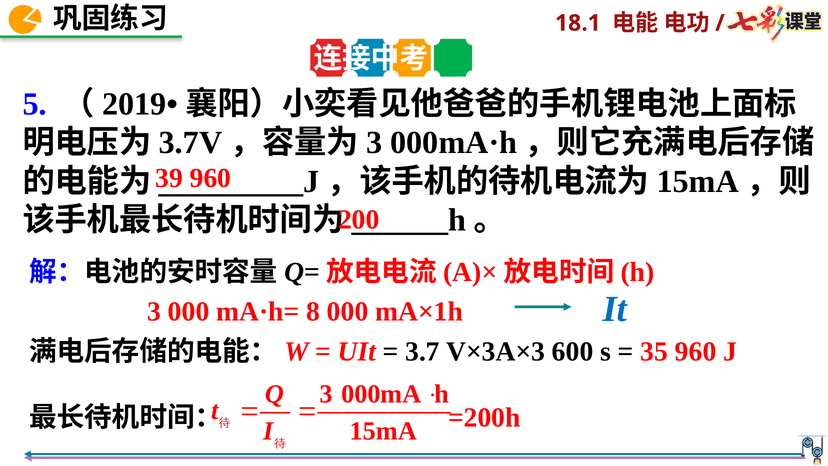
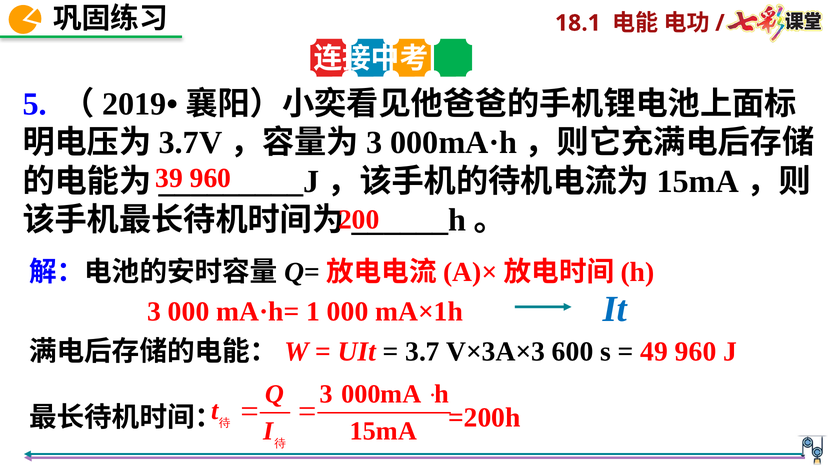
8: 8 -> 1 (313, 312)
35: 35 -> 49 (654, 351)
